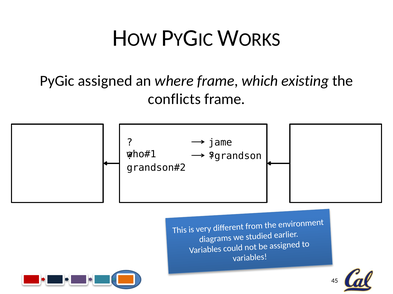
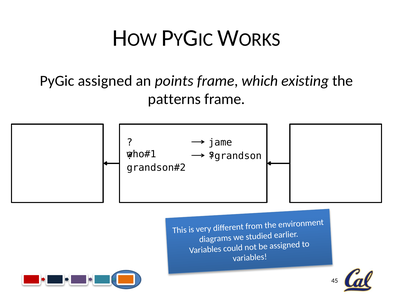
where: where -> points (174, 81)
conflicts: conflicts -> patterns (174, 99)
